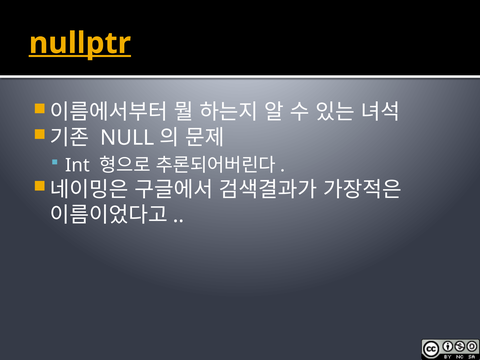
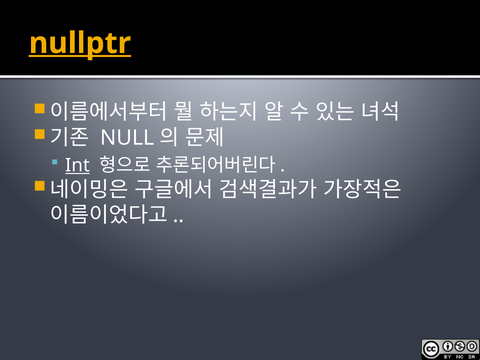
Int underline: none -> present (78, 165)
